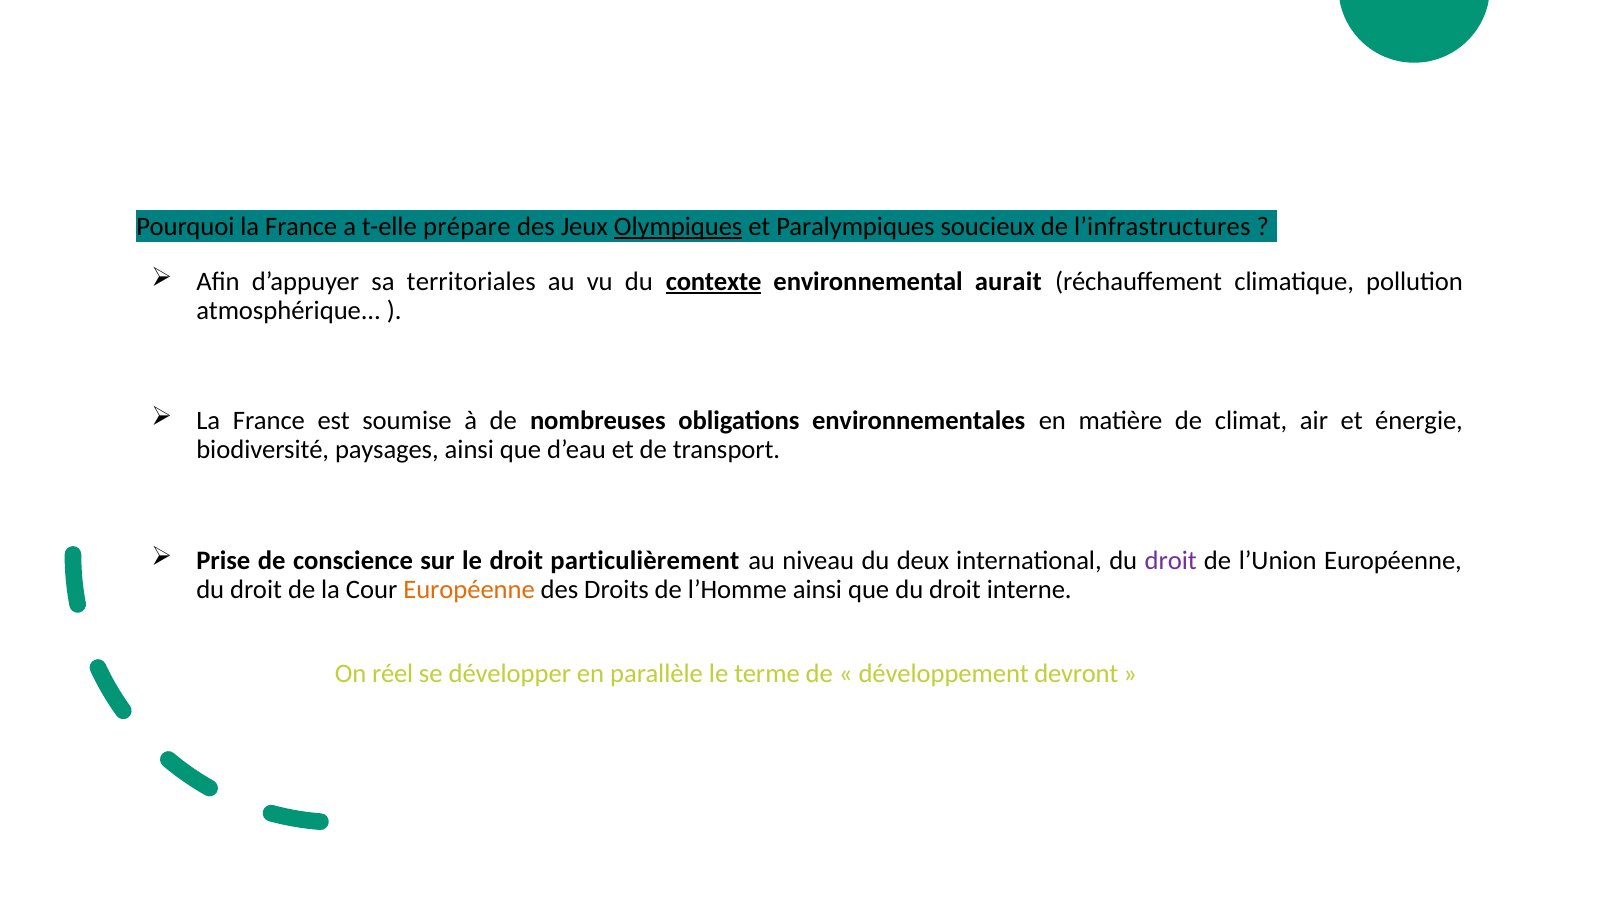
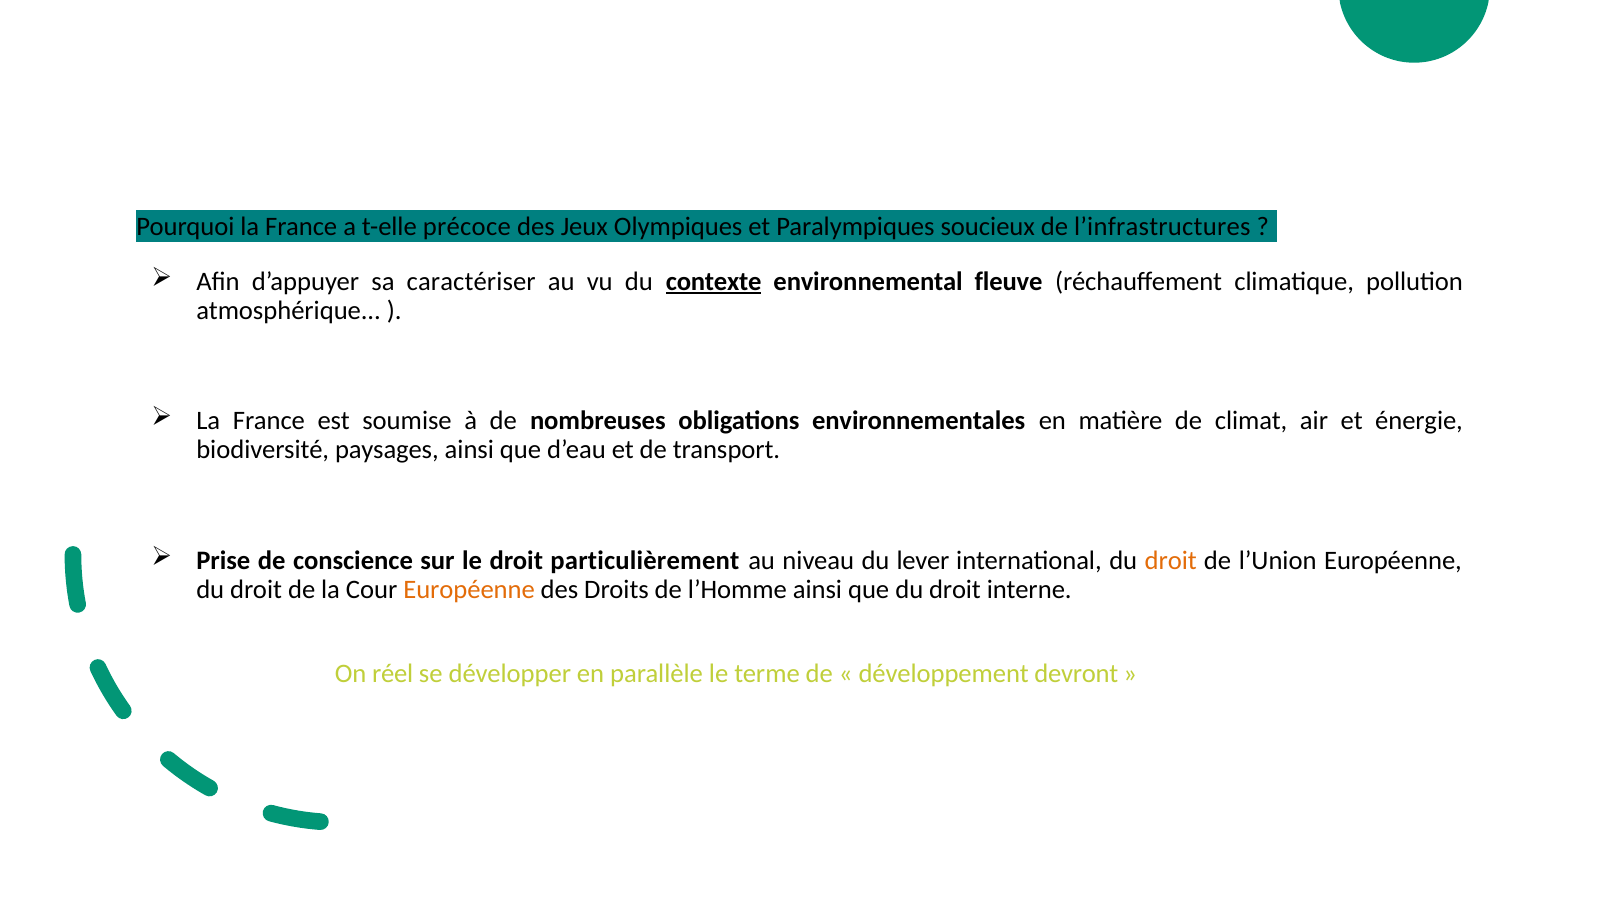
prépare: prépare -> précoce (467, 226)
Olympiques underline: present -> none (678, 226)
territoriales: territoriales -> caractériser (471, 282)
aurait: aurait -> fleuve (1009, 282)
deux: deux -> lever (923, 561)
droit colour: purple -> orange (1171, 561)
